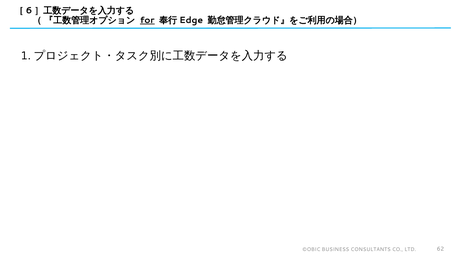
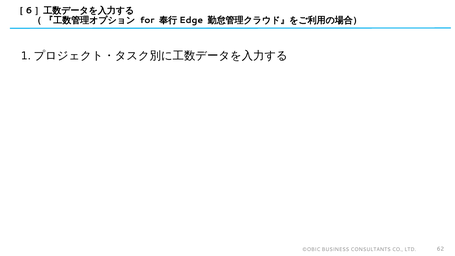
for underline: present -> none (147, 20)
